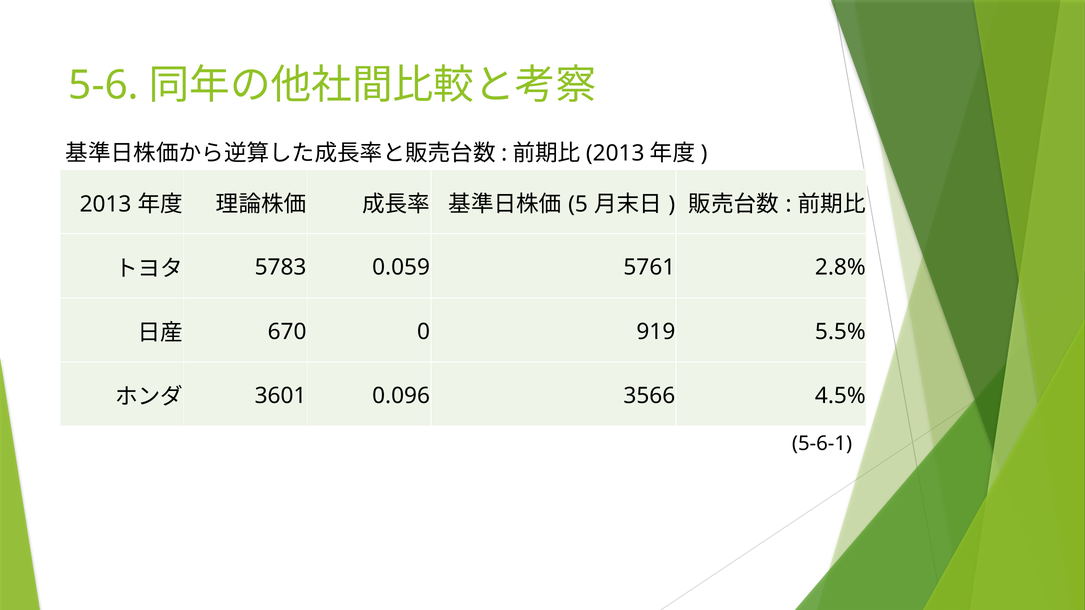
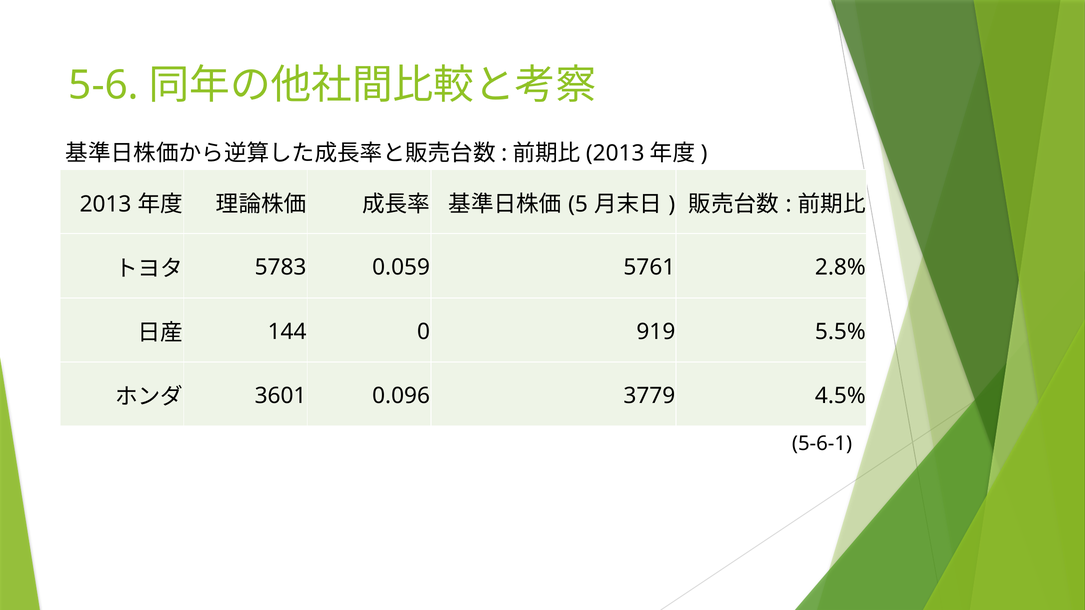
670: 670 -> 144 (287, 332)
3566: 3566 -> 3779 (649, 396)
